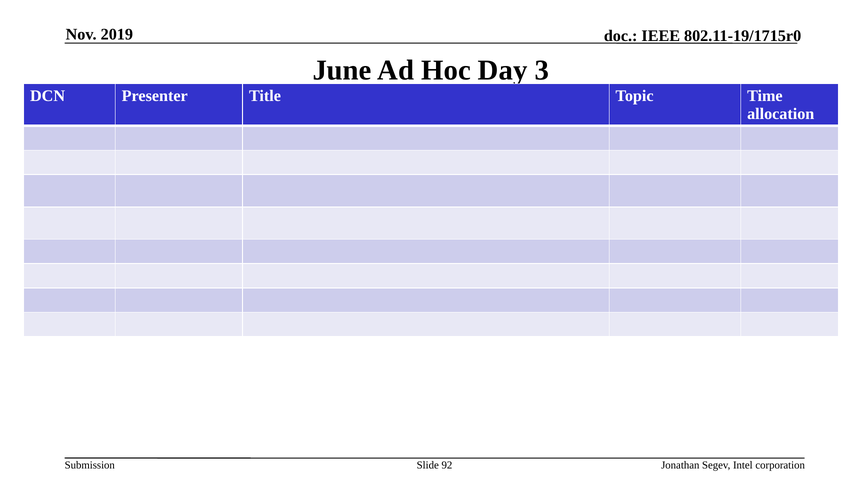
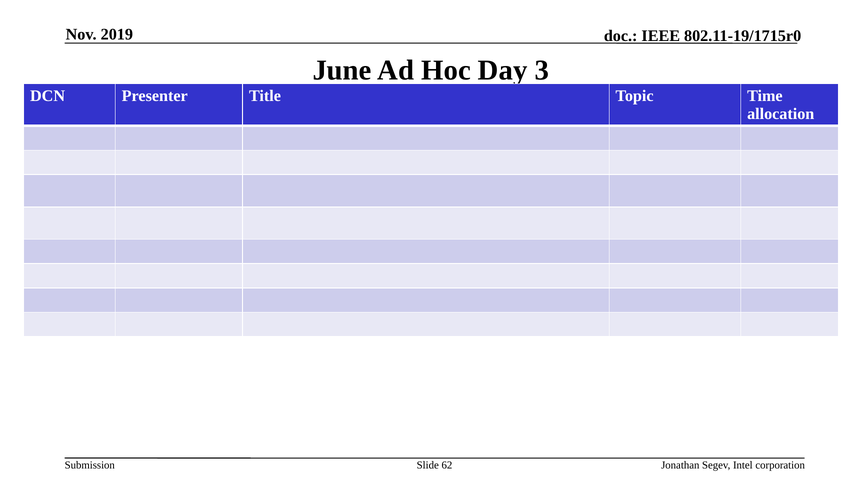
92: 92 -> 62 (447, 465)
